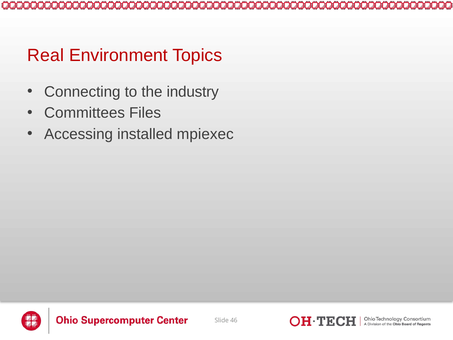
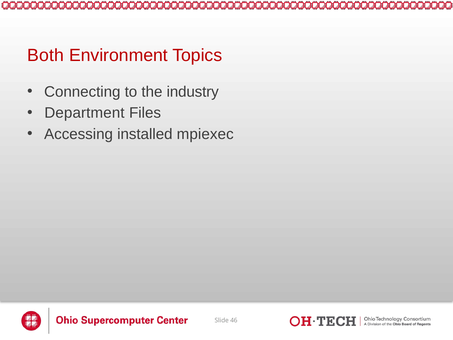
Real: Real -> Both (46, 55)
Committees: Committees -> Department (84, 113)
